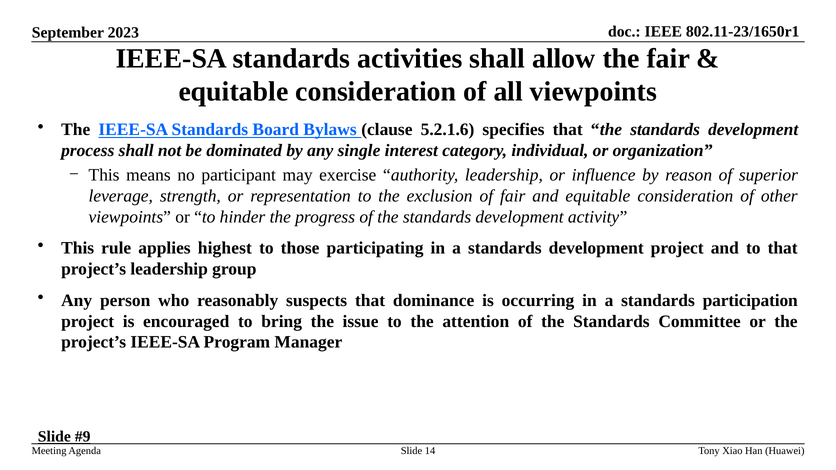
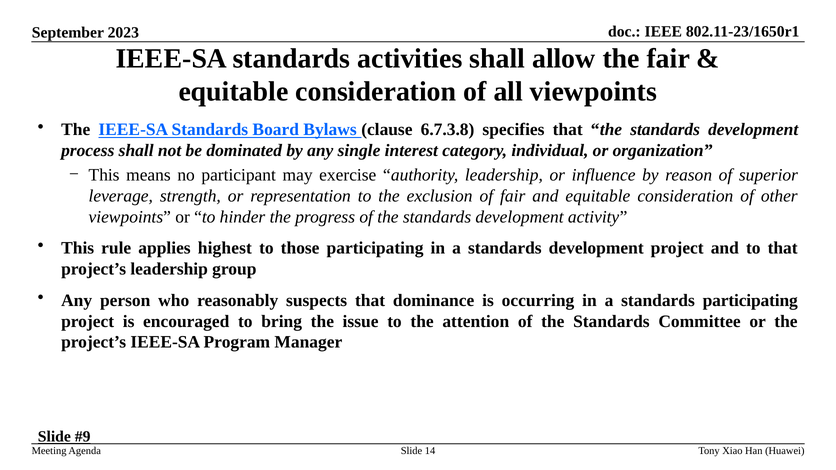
5.2.1.6: 5.2.1.6 -> 6.7.3.8 (448, 130)
standards participation: participation -> participating (750, 301)
